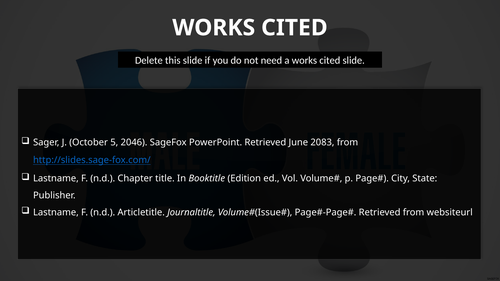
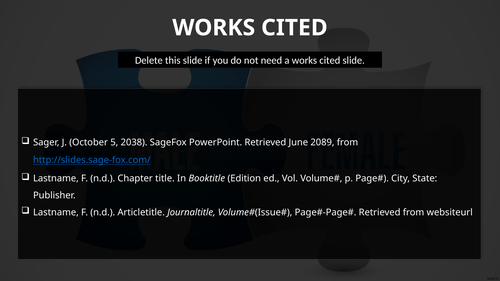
2046: 2046 -> 2038 (134, 143)
2083: 2083 -> 2089 (322, 143)
